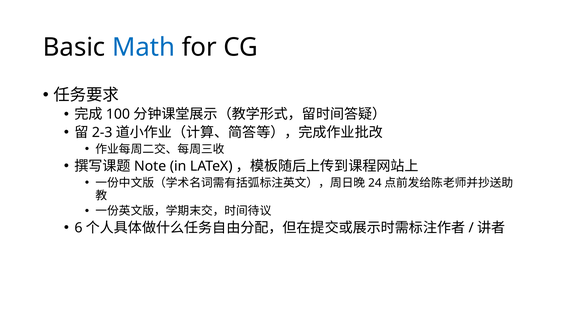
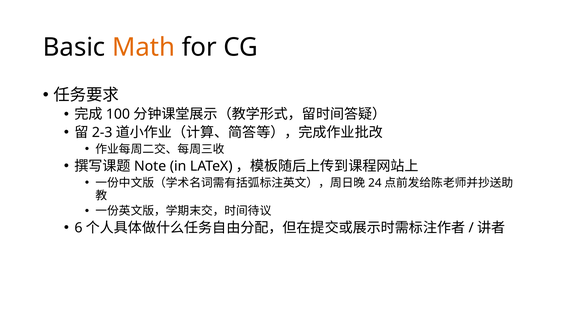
Math colour: blue -> orange (144, 47)
